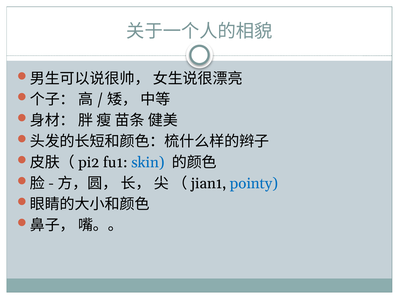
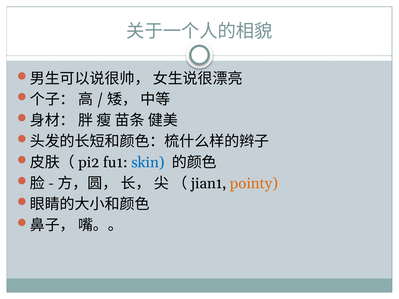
pointy colour: blue -> orange (254, 183)
